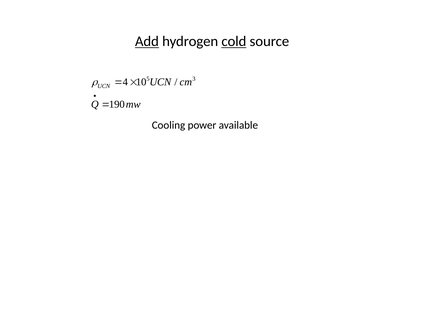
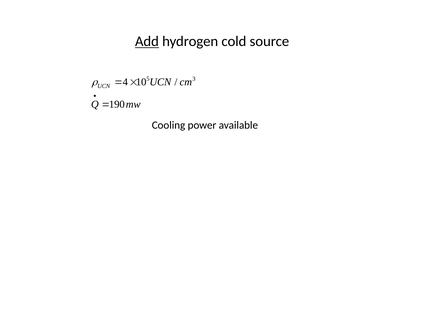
cold underline: present -> none (234, 41)
